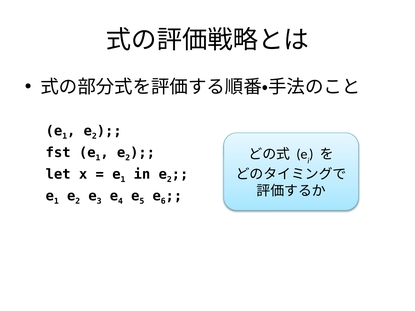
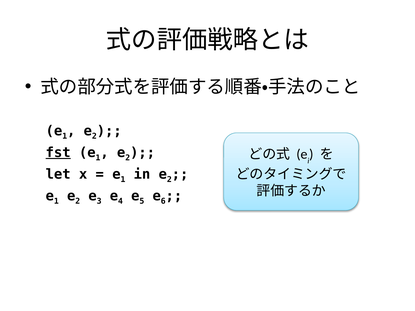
fst underline: none -> present (58, 153)
